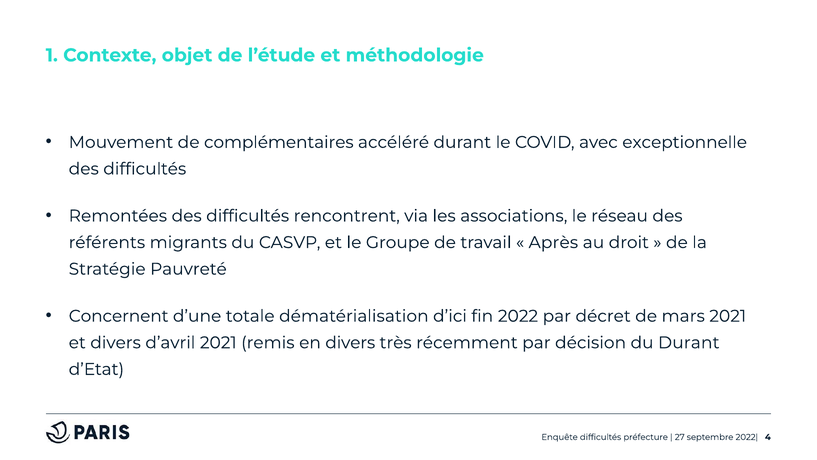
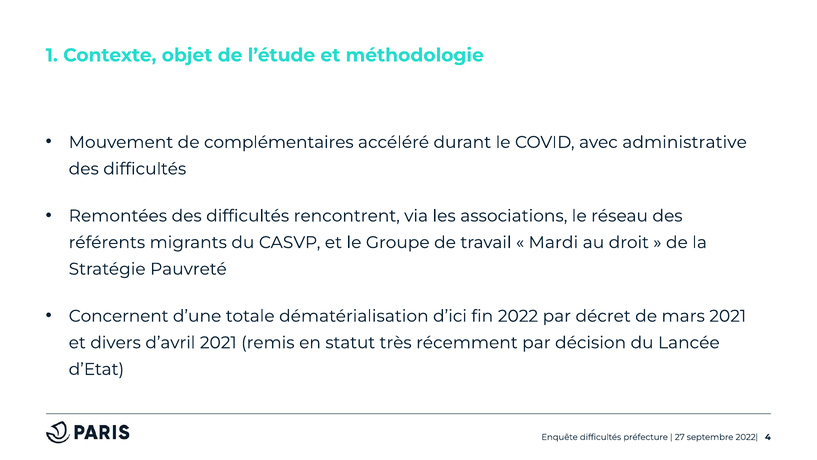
exceptionnelle: exceptionnelle -> administrative (685, 142)
Après: Après -> Mardi (553, 242)
en divers: divers -> statut (350, 342)
du Durant: Durant -> Lancée (689, 342)
